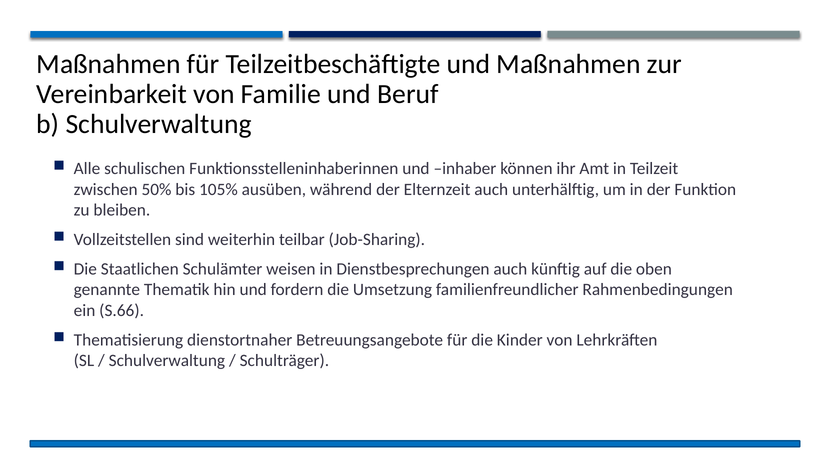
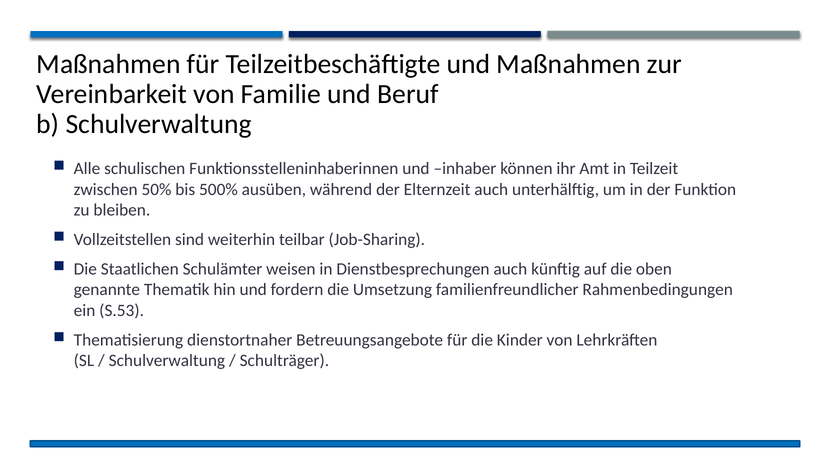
105%: 105% -> 500% (218, 189)
S.66: S.66 -> S.53 (122, 310)
